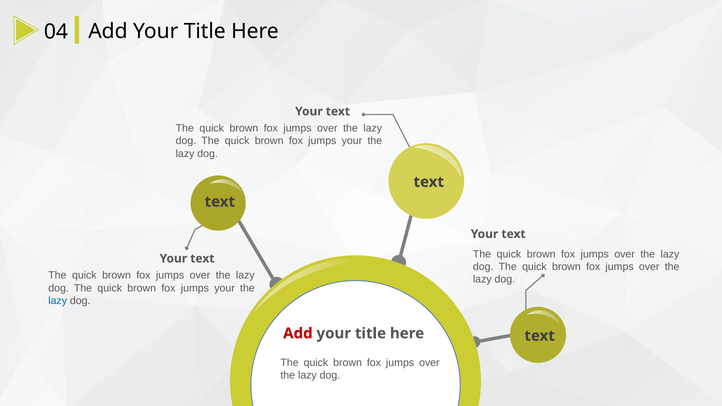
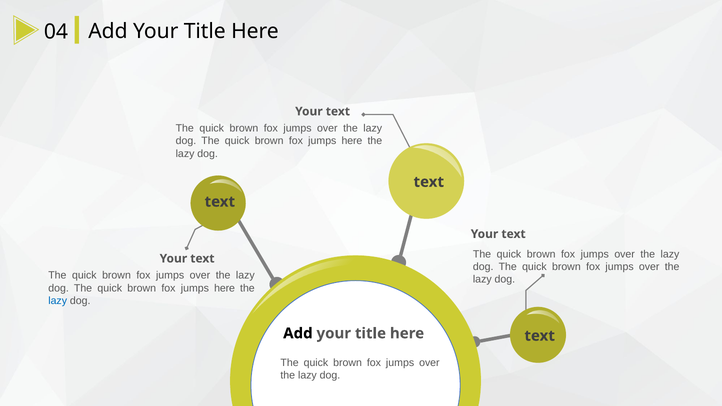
your: your -> here (352, 141)
your: your -> here (225, 288)
Add colour: red -> black (298, 333)
